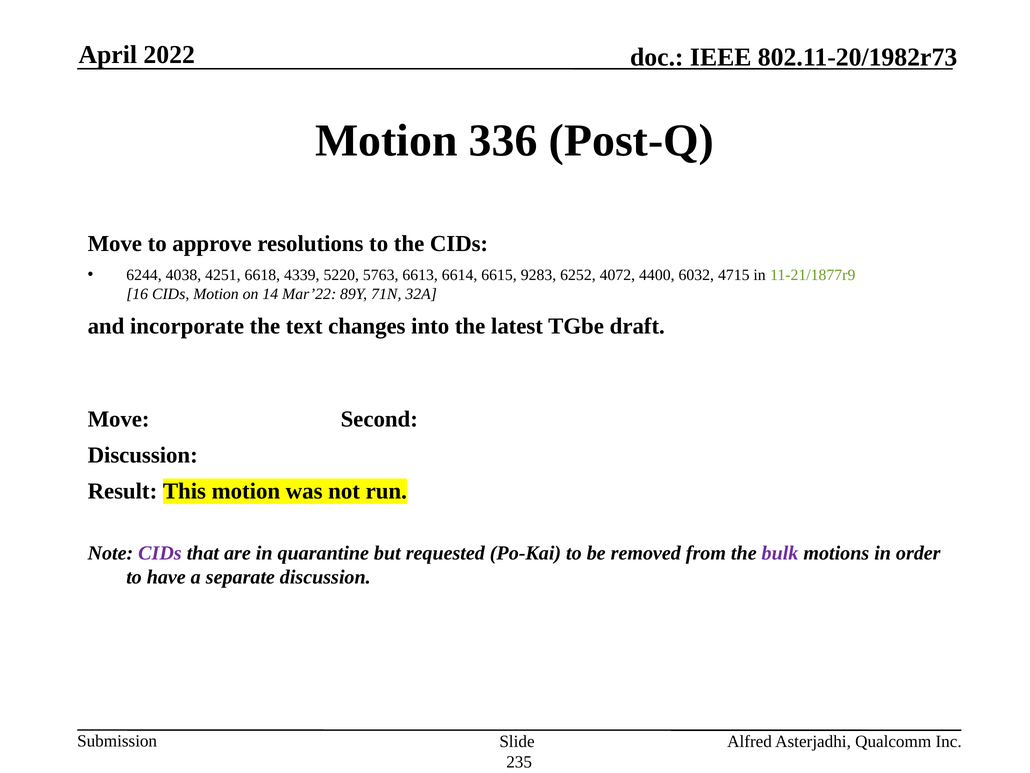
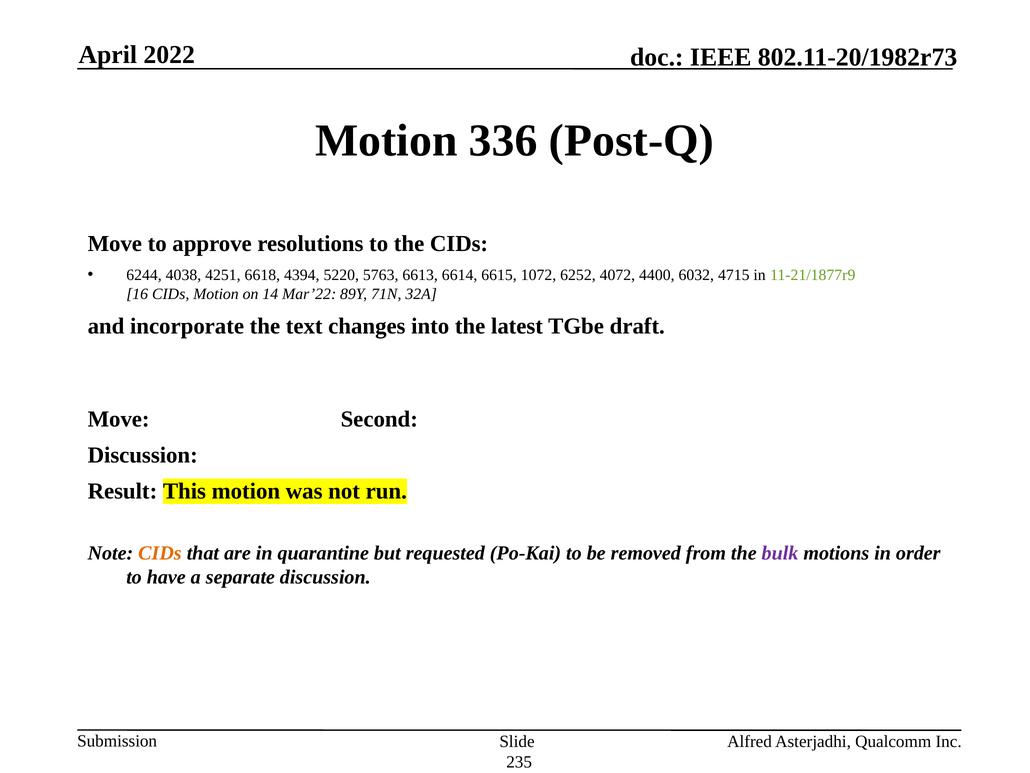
4339: 4339 -> 4394 (302, 275)
9283: 9283 -> 1072 (539, 275)
CIDs colour: purple -> orange (160, 553)
